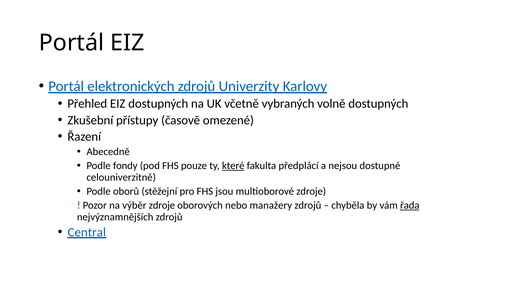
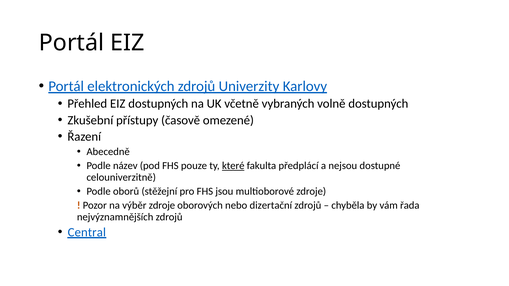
fondy: fondy -> název (125, 166)
manažery: manažery -> dizertační (271, 206)
řada underline: present -> none (410, 206)
